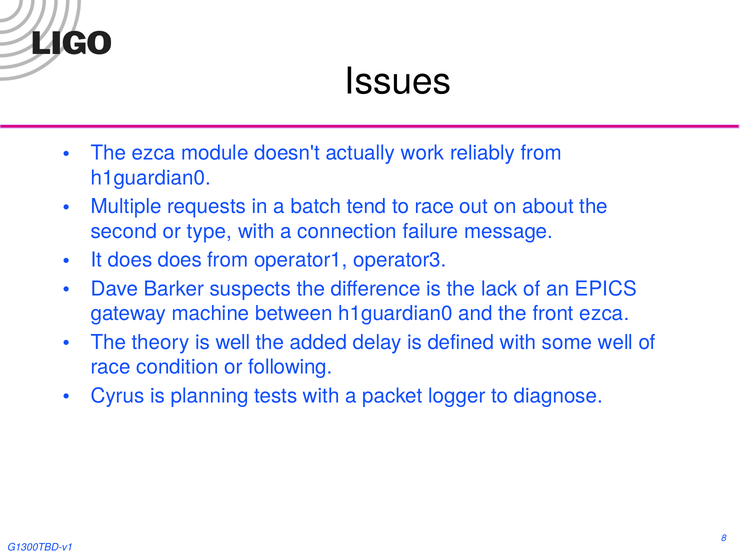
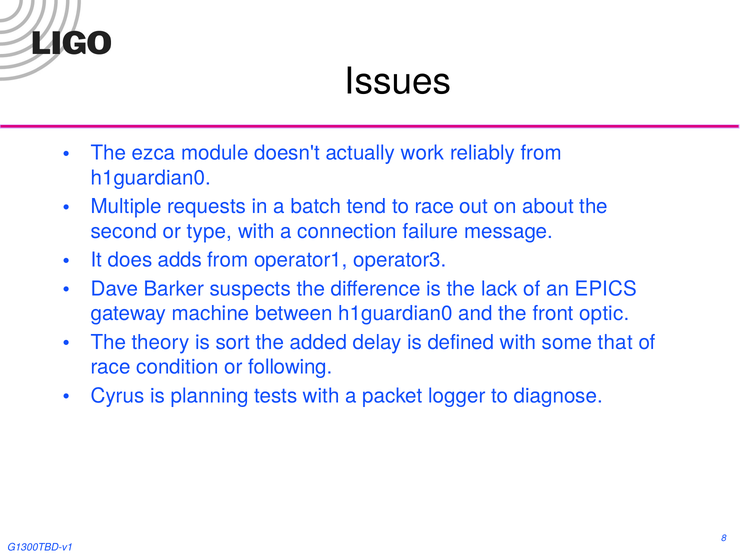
does does: does -> adds (180, 260)
front ezca: ezca -> optic (604, 314)
is well: well -> sort (233, 342)
some well: well -> that (615, 342)
